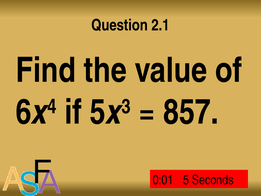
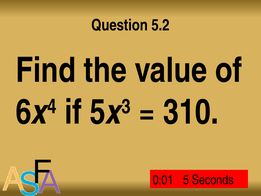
2.1: 2.1 -> 5.2 (161, 25)
857: 857 -> 310 (191, 112)
